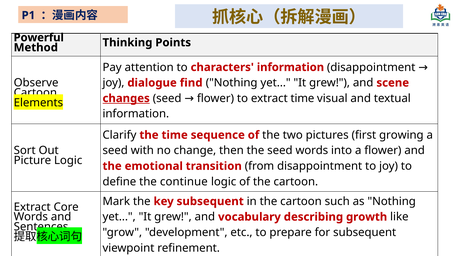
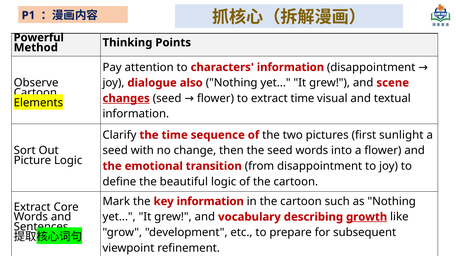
find: find -> also (191, 83)
growing: growing -> sunlight (401, 135)
continue: continue -> beautiful (184, 182)
key subsequent: subsequent -> information (210, 202)
growth underline: none -> present (367, 217)
